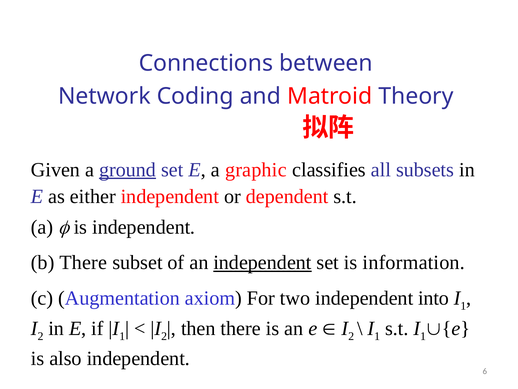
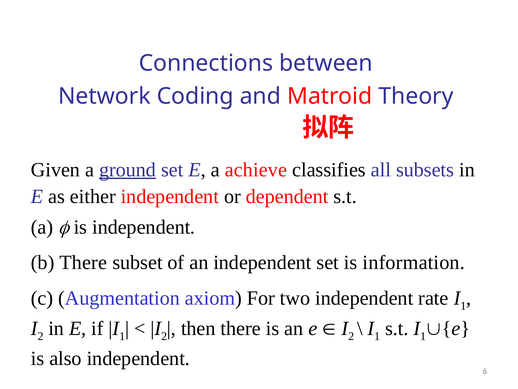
graphic: graphic -> achieve (256, 170)
independent underline: present -> none (262, 262)
into: into -> rate (433, 298)
